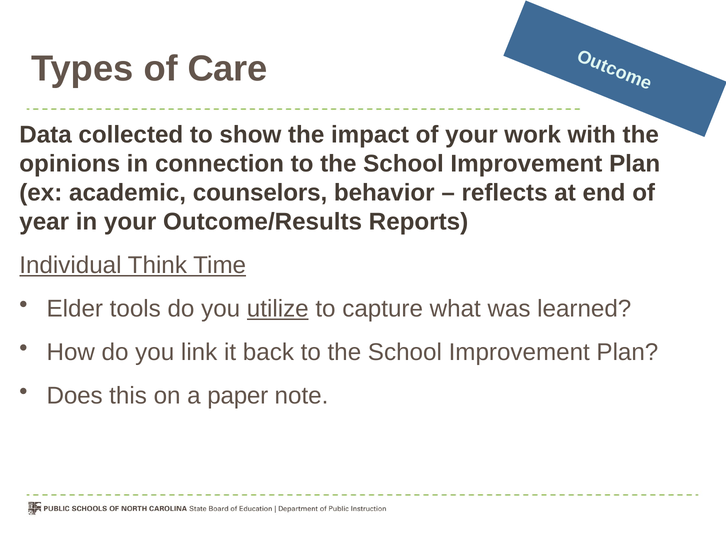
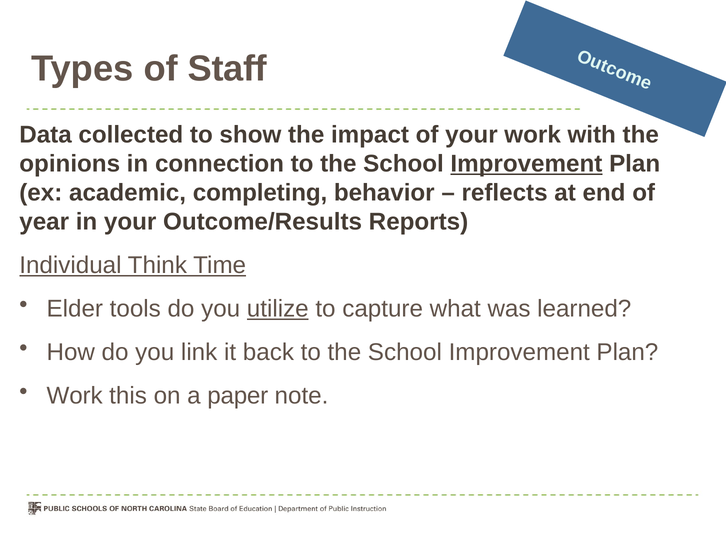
Care: Care -> Staff (227, 69)
Improvement underline: none -> present (526, 164)
counselors: counselors -> completing (260, 193)
Does: Does -> Work (75, 396)
